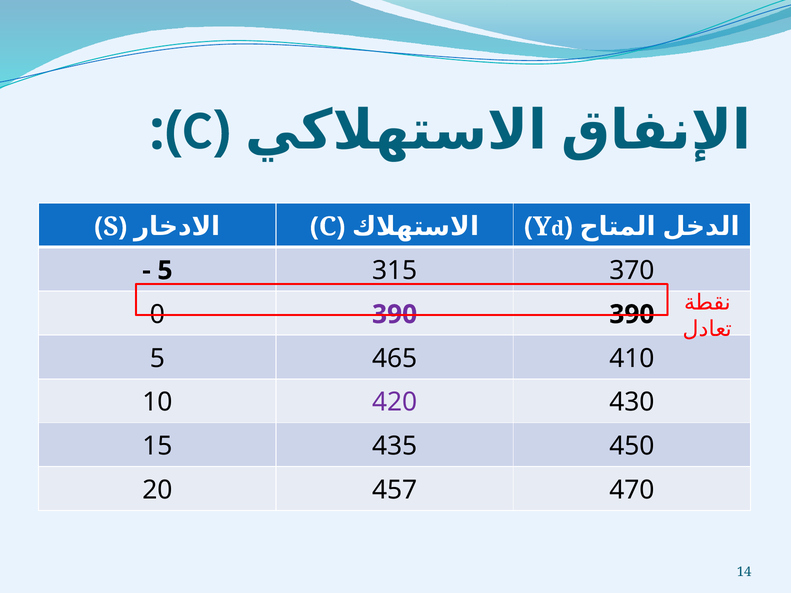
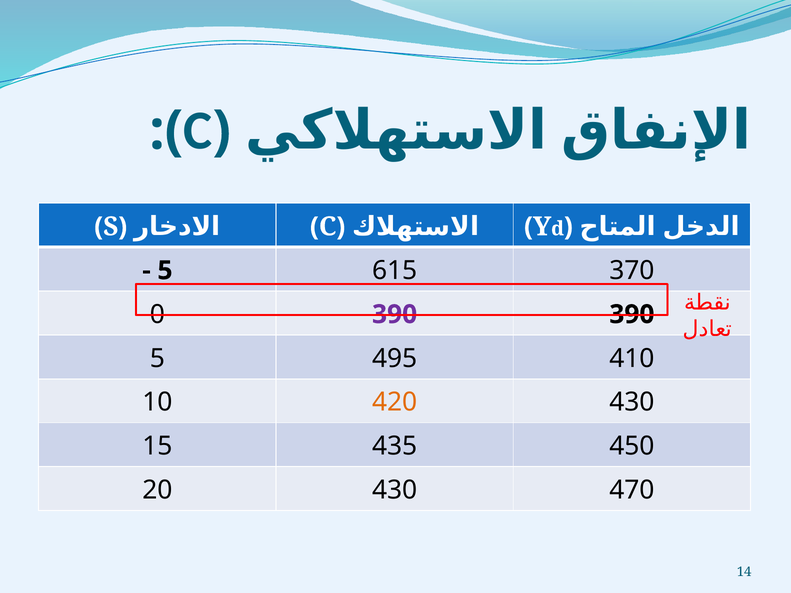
315: 315 -> 615 (395, 271)
465: 465 -> 495 (395, 358)
420 colour: purple -> orange (395, 402)
20 457: 457 -> 430 (395, 490)
